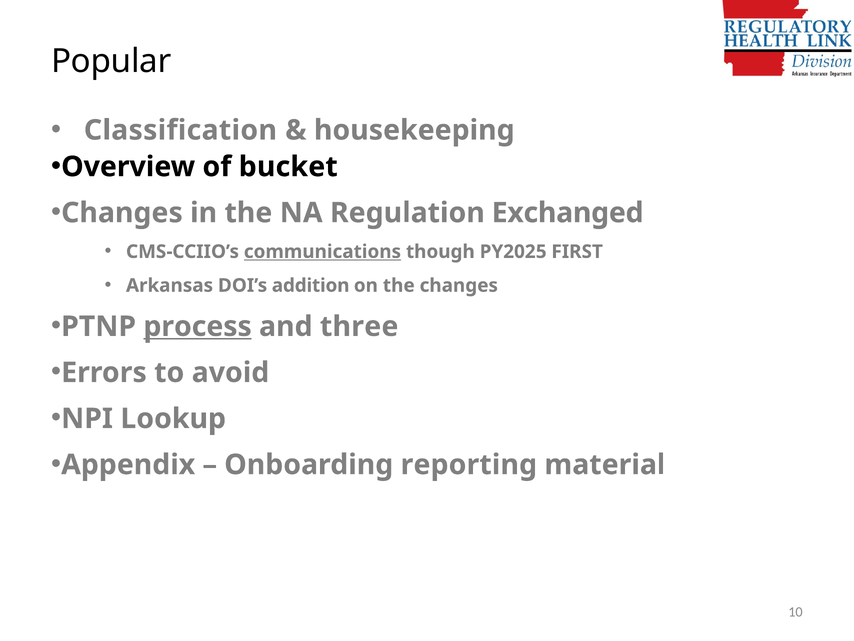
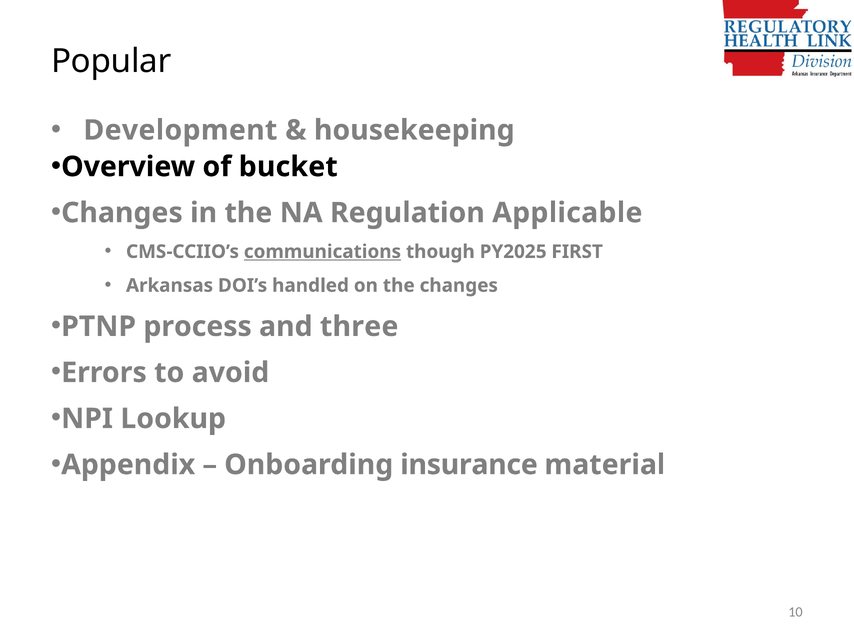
Classification: Classification -> Development (180, 130)
Exchanged: Exchanged -> Applicable (567, 213)
addition: addition -> handled (311, 285)
process underline: present -> none (198, 326)
reporting: reporting -> insurance (469, 464)
